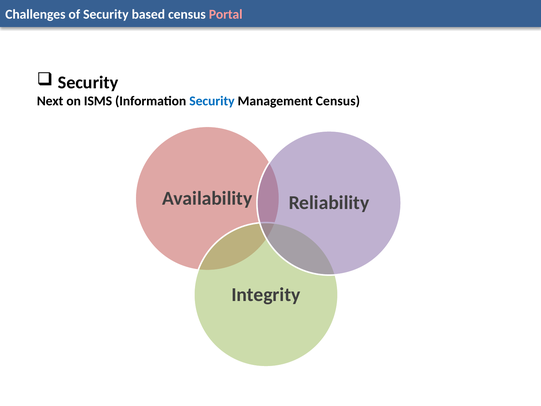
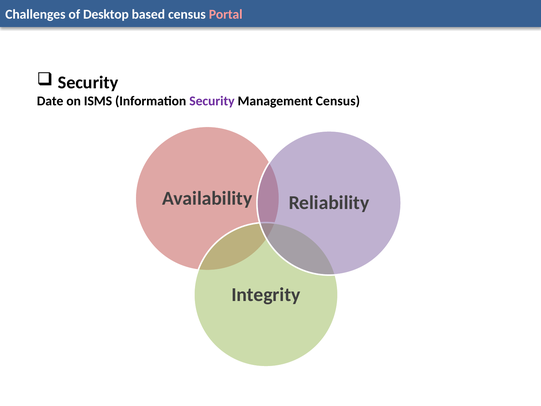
of Security: Security -> Desktop (106, 14)
Next: Next -> Date (50, 101)
Security colour: blue -> purple (212, 101)
